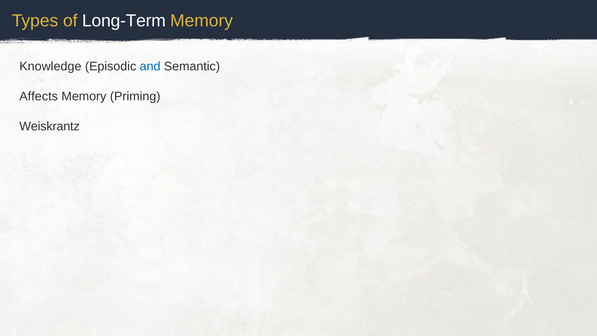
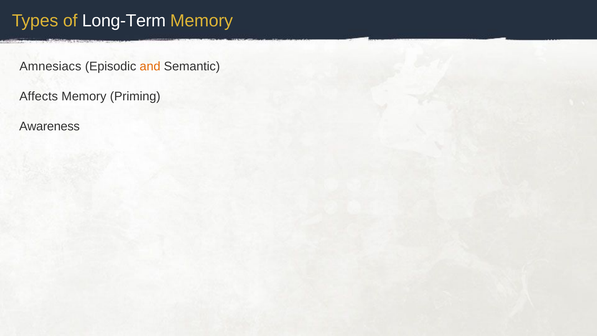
Knowledge: Knowledge -> Amnesiacs (50, 67)
and colour: blue -> orange (150, 67)
Weiskrantz: Weiskrantz -> Awareness (49, 126)
